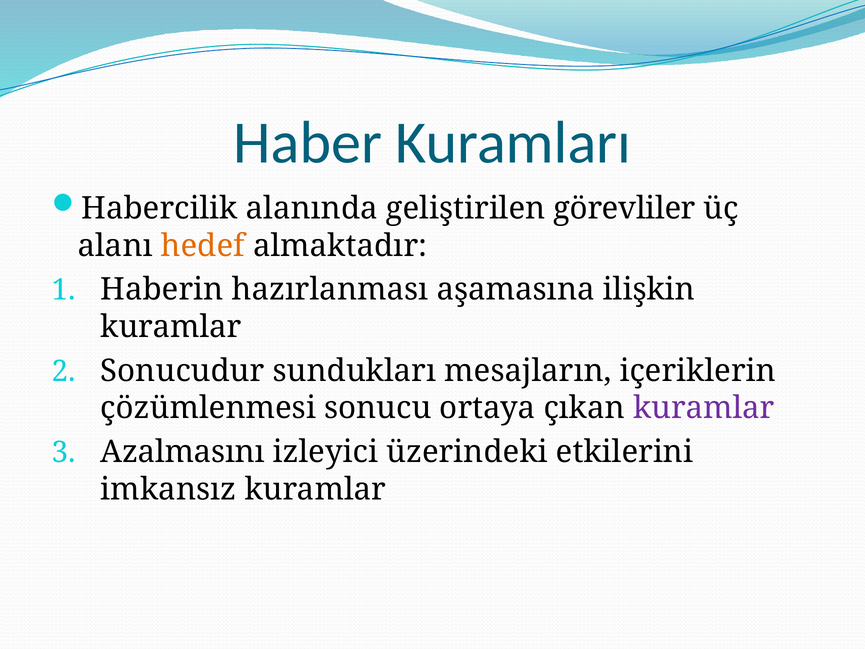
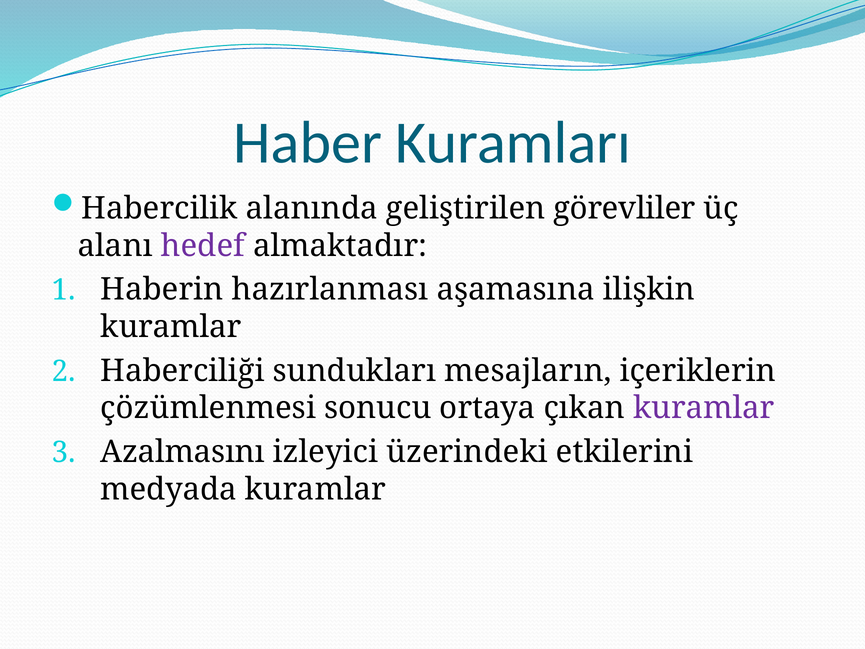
hedef colour: orange -> purple (203, 246)
Sonucudur: Sonucudur -> Haberciliği (183, 371)
imkansız: imkansız -> medyada (169, 489)
